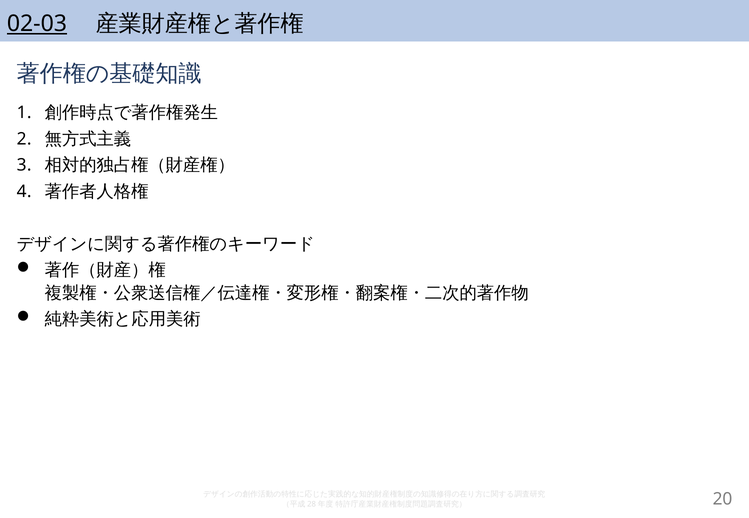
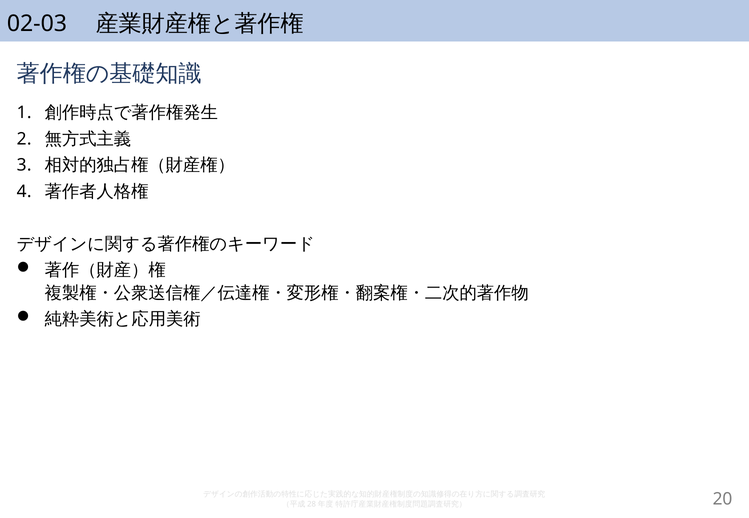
02-03 underline: present -> none (37, 24)
